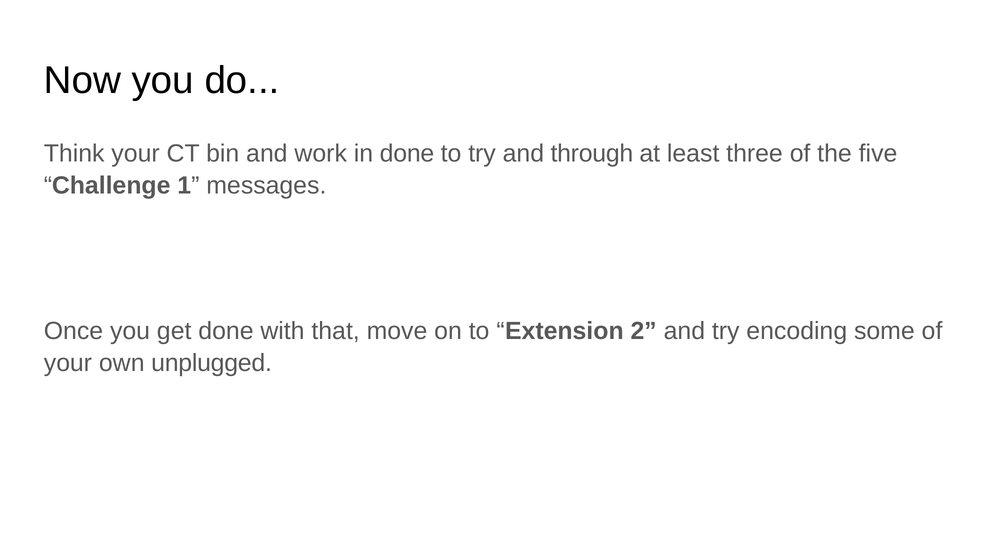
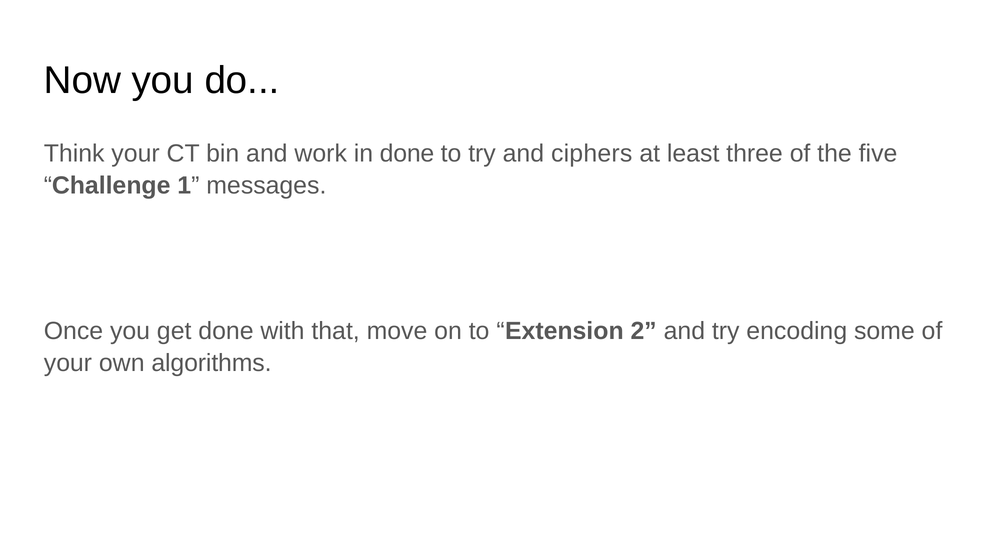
through: through -> ciphers (592, 154)
unplugged: unplugged -> algorithms (211, 363)
